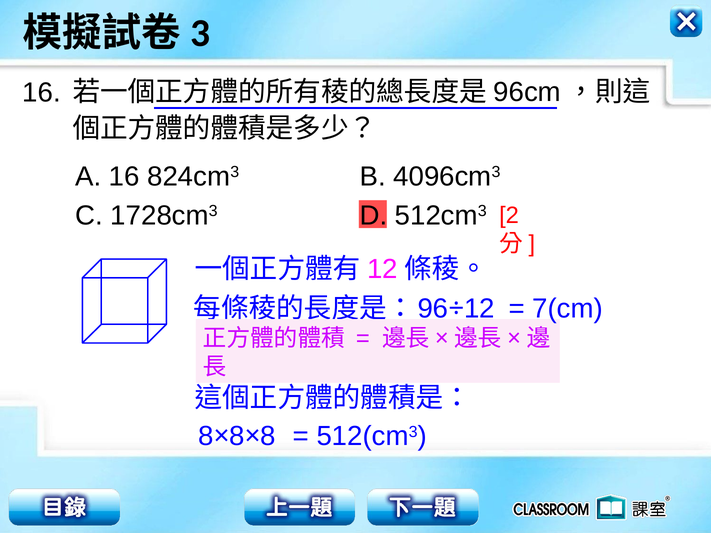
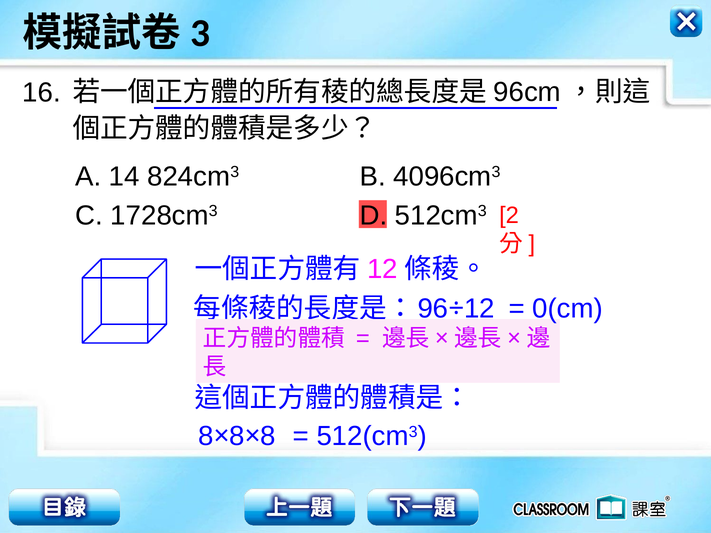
A 16: 16 -> 14 (124, 177)
7(cm: 7(cm -> 0(cm (567, 309)
